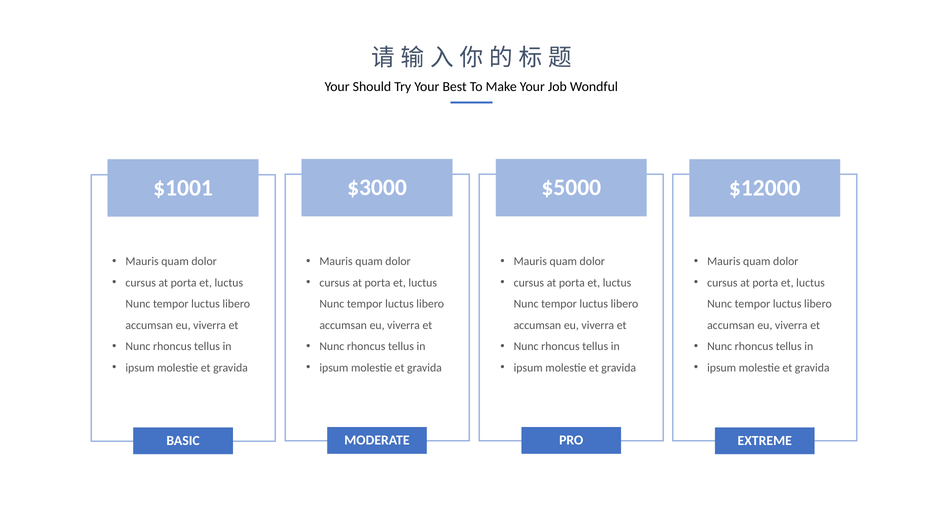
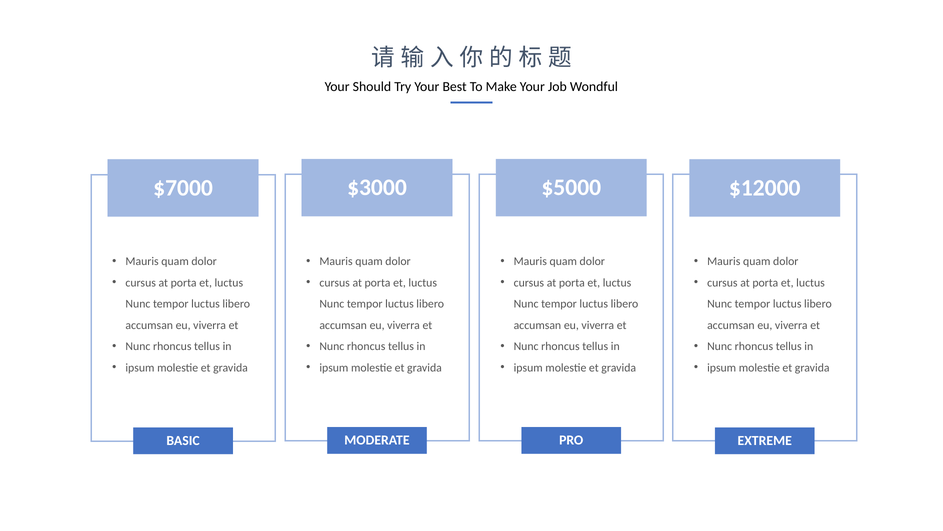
$1001: $1001 -> $7000 (183, 188)
